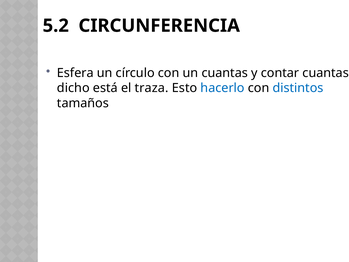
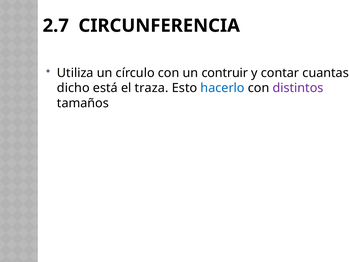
5.2: 5.2 -> 2.7 (56, 26)
Esfera: Esfera -> Utiliza (75, 73)
un cuantas: cuantas -> contruir (225, 73)
distintos colour: blue -> purple (298, 88)
